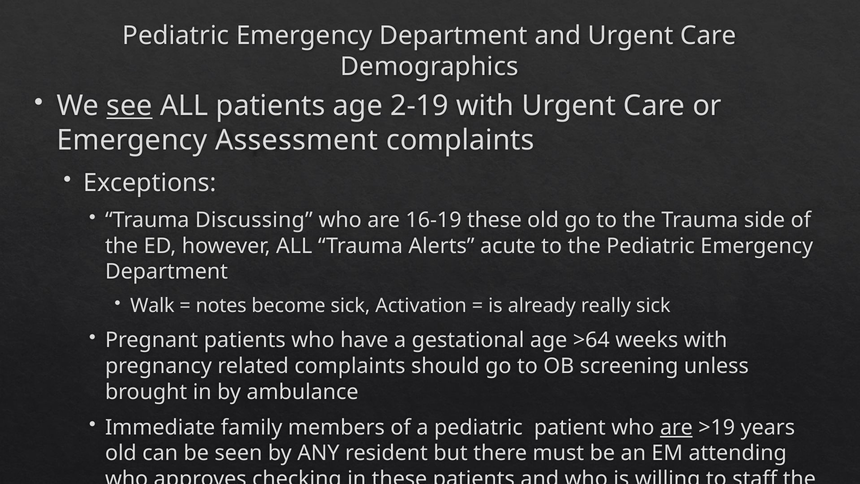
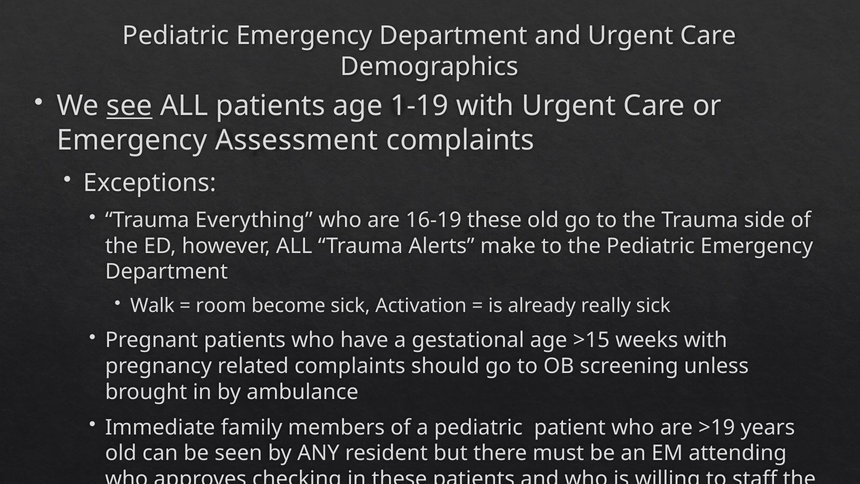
2-19: 2-19 -> 1-19 (419, 106)
Discussing: Discussing -> Everything (254, 220)
acute: acute -> make (508, 246)
notes: notes -> room (221, 306)
>64: >64 -> >15 (591, 340)
are underline: present -> none (676, 427)
